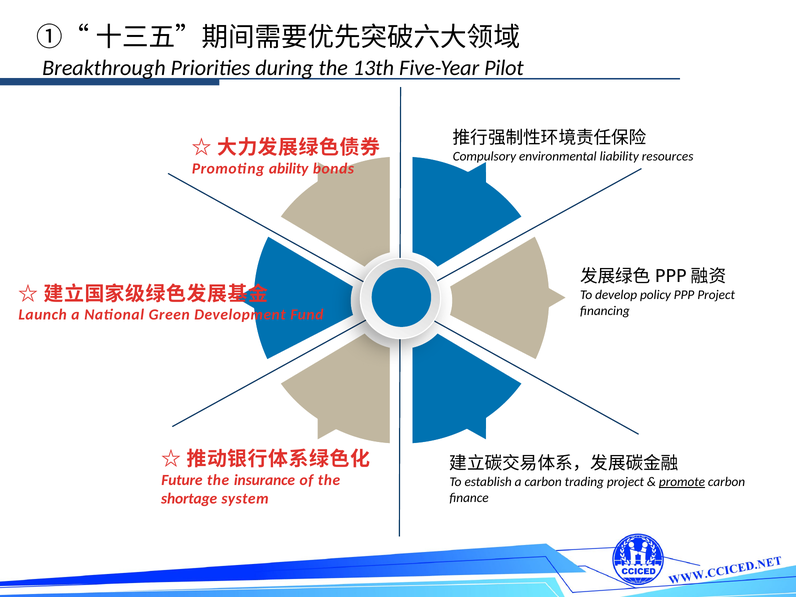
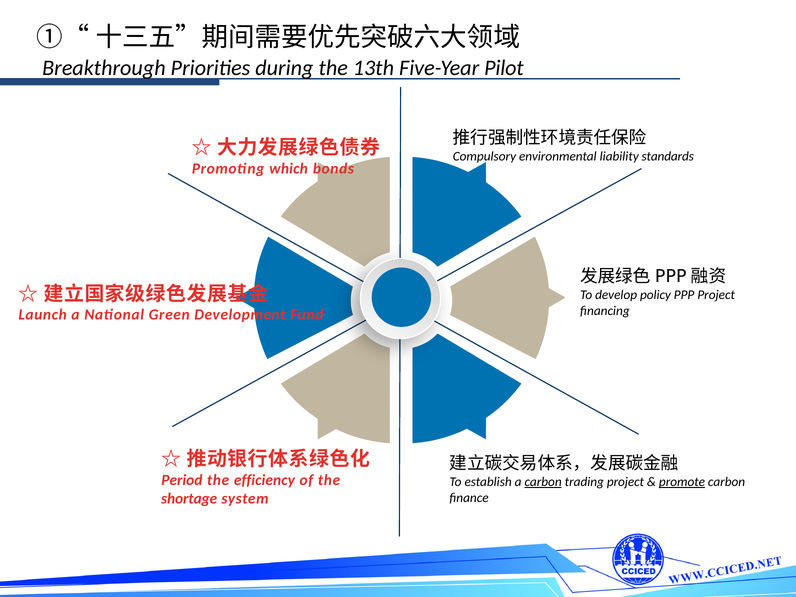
resources: resources -> standards (668, 156)
ability: ability -> which (289, 169)
Future: Future -> Period (182, 480)
insurance: insurance -> efficiency (264, 480)
carbon underline: none -> present (543, 482)
